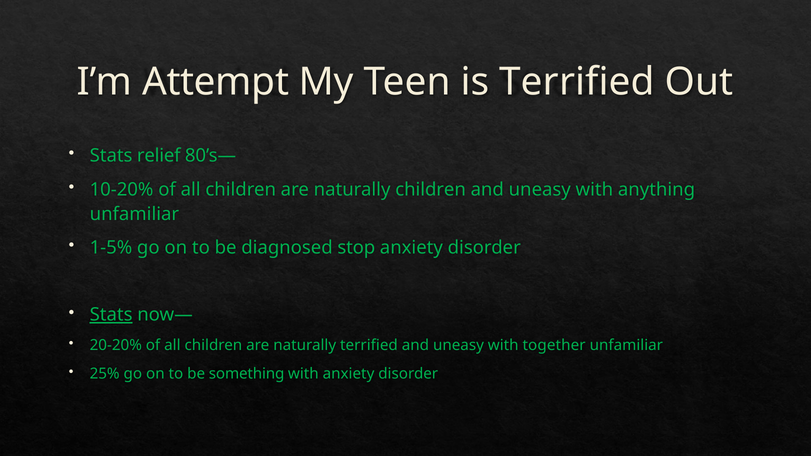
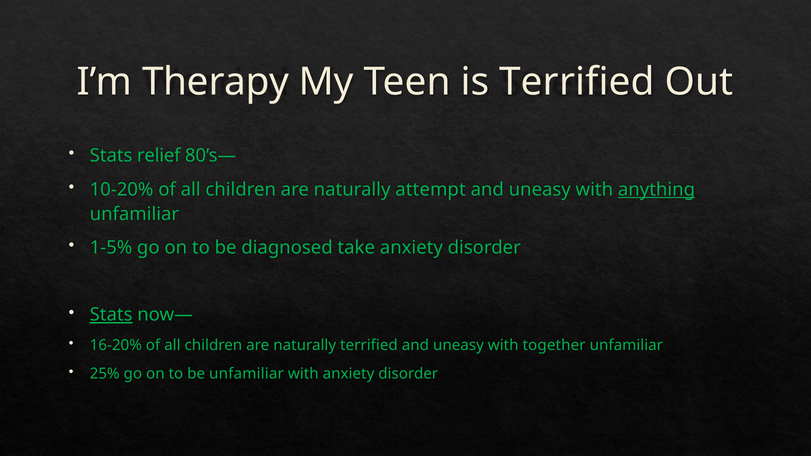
Attempt: Attempt -> Therapy (216, 82)
naturally children: children -> attempt (431, 189)
anything underline: none -> present (657, 189)
stop: stop -> take (356, 248)
20-20%: 20-20% -> 16-20% (116, 345)
be something: something -> unfamiliar (246, 374)
